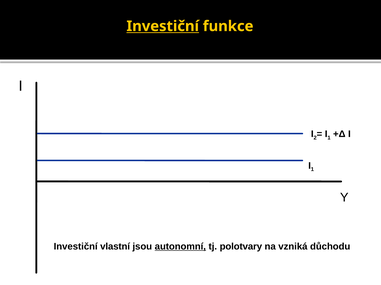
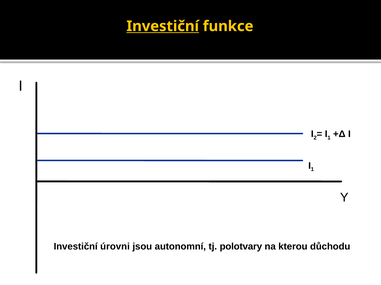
vlastní: vlastní -> úrovni (115, 247)
autonomní underline: present -> none (180, 247)
vzniká: vzniká -> kterou (293, 247)
